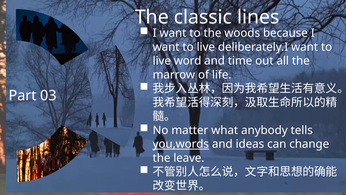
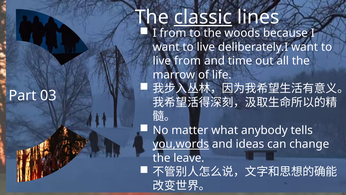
classic underline: none -> present (203, 17)
want: want -> from (173, 33)
live word: word -> from (187, 61)
